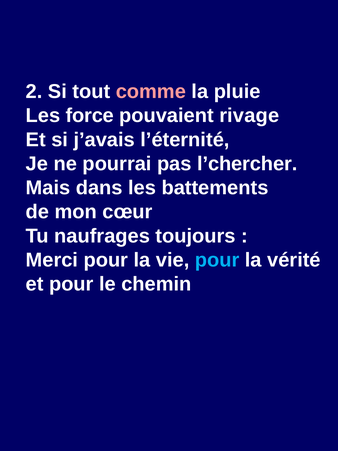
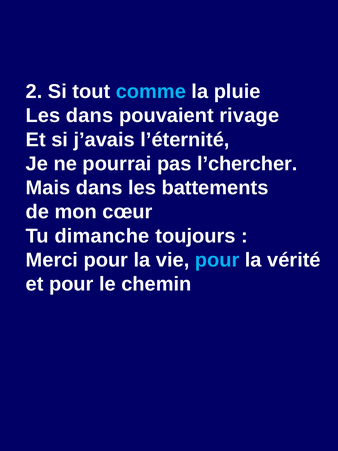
comme colour: pink -> light blue (151, 91)
Les force: force -> dans (90, 116)
naufrages: naufrages -> dimanche (102, 236)
